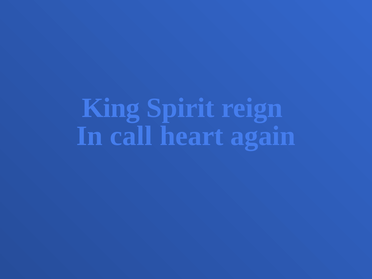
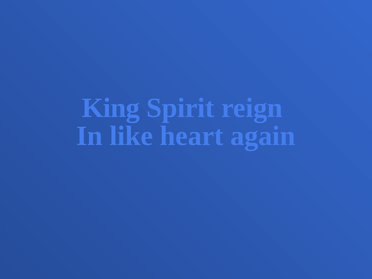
call: call -> like (131, 136)
